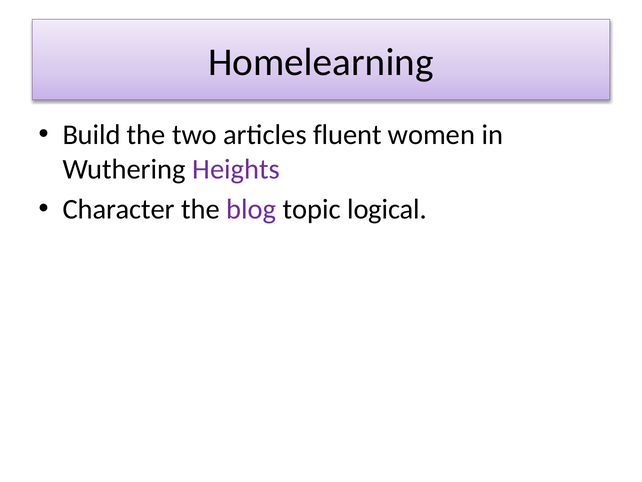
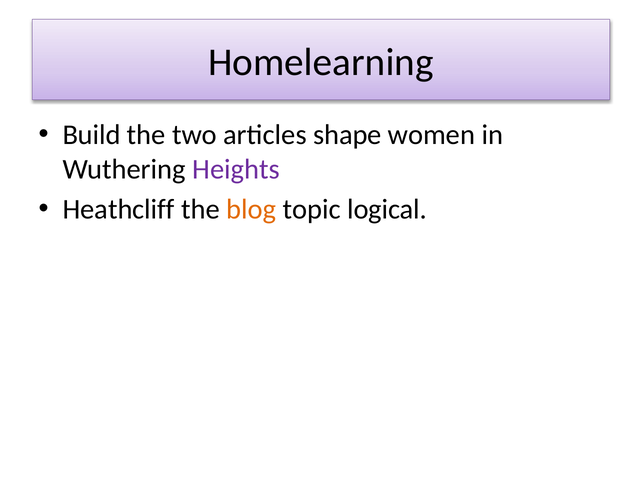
fluent: fluent -> shape (347, 135)
Character: Character -> Heathcliff (119, 209)
blog colour: purple -> orange (251, 209)
